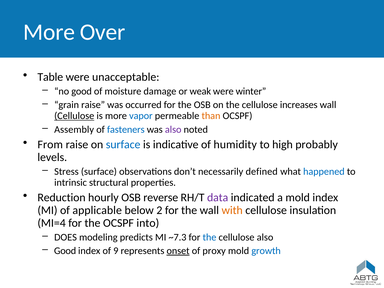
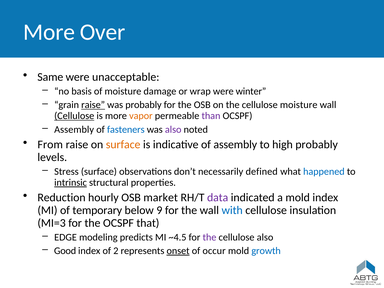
Table: Table -> Same (50, 77)
no good: good -> basis (82, 91)
weak: weak -> wrap (200, 91)
raise underline: none -> present (93, 105)
was occurred: occurred -> probably (143, 105)
cellulose increases: increases -> moisture (299, 105)
vapor colour: blue -> orange (141, 116)
than colour: orange -> purple (211, 116)
surface colour: blue -> orange (123, 145)
of humidity: humidity -> assembly (235, 145)
intrinsic underline: none -> present (71, 182)
reverse: reverse -> market (161, 198)
applicable: applicable -> temporary (97, 210)
2: 2 -> 9 (159, 210)
with colour: orange -> blue (232, 210)
MI=4: MI=4 -> MI=3 (52, 223)
into: into -> that (148, 223)
DOES: DOES -> EDGE (66, 237)
~7.3: ~7.3 -> ~4.5 (177, 237)
the colour: blue -> purple (210, 237)
9: 9 -> 2 (116, 251)
proxy: proxy -> occur (214, 251)
